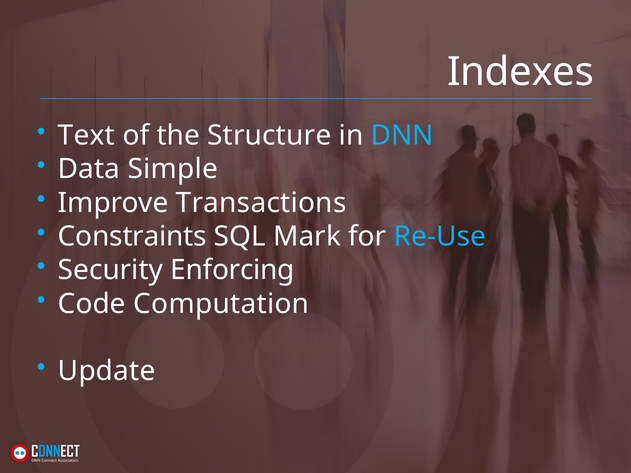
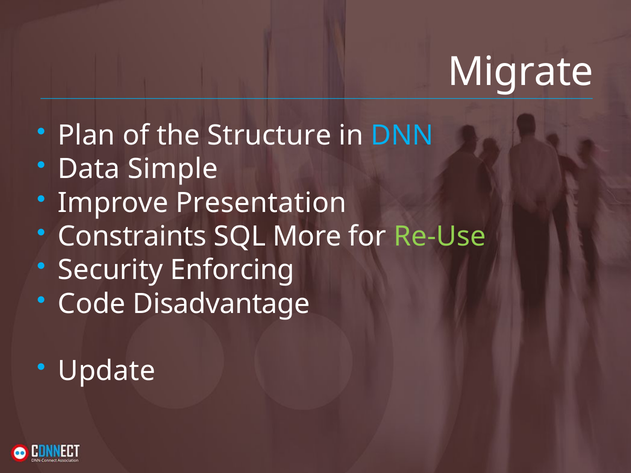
Indexes: Indexes -> Migrate (521, 72)
Text: Text -> Plan (87, 136)
Transactions: Transactions -> Presentation (261, 203)
Mark: Mark -> More (307, 237)
Re-Use colour: light blue -> light green (440, 237)
Computation: Computation -> Disadvantage (222, 304)
